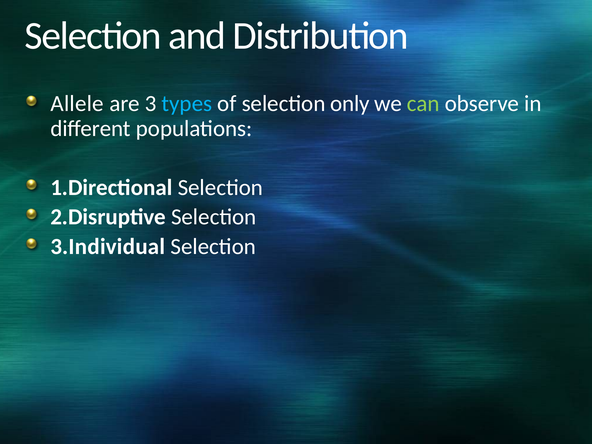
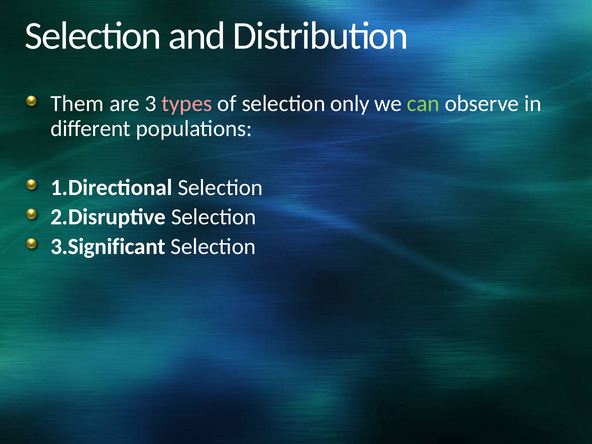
Allele: Allele -> Them (77, 104)
types colour: light blue -> pink (187, 104)
3.Individual: 3.Individual -> 3.Significant (108, 246)
